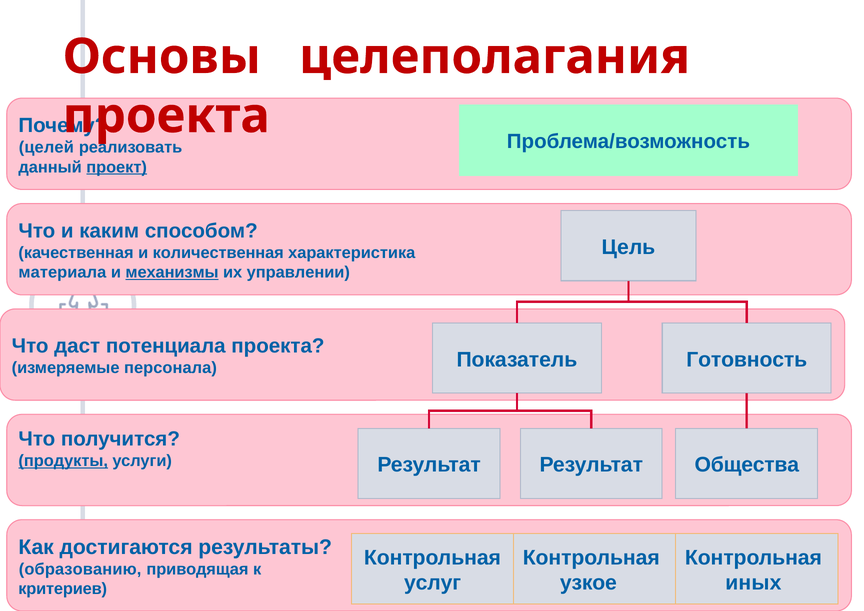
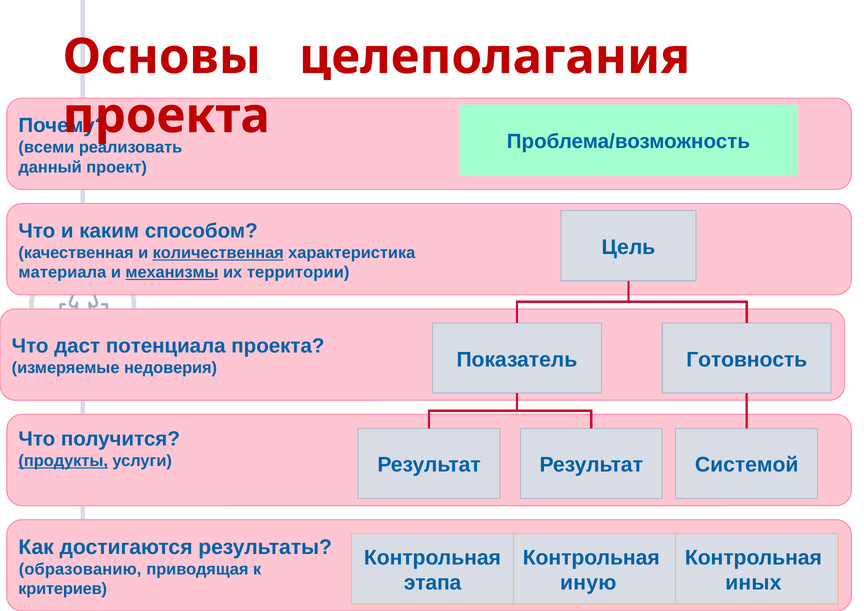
целей: целей -> всеми (46, 147)
проект underline: present -> none (117, 167)
количественная underline: none -> present (218, 253)
управлении: управлении -> территории (298, 272)
персонала: персонала -> недоверия (171, 368)
Общества: Общества -> Системой (747, 465)
услуг: услуг -> этапа (433, 583)
узкое: узкое -> иную (588, 583)
